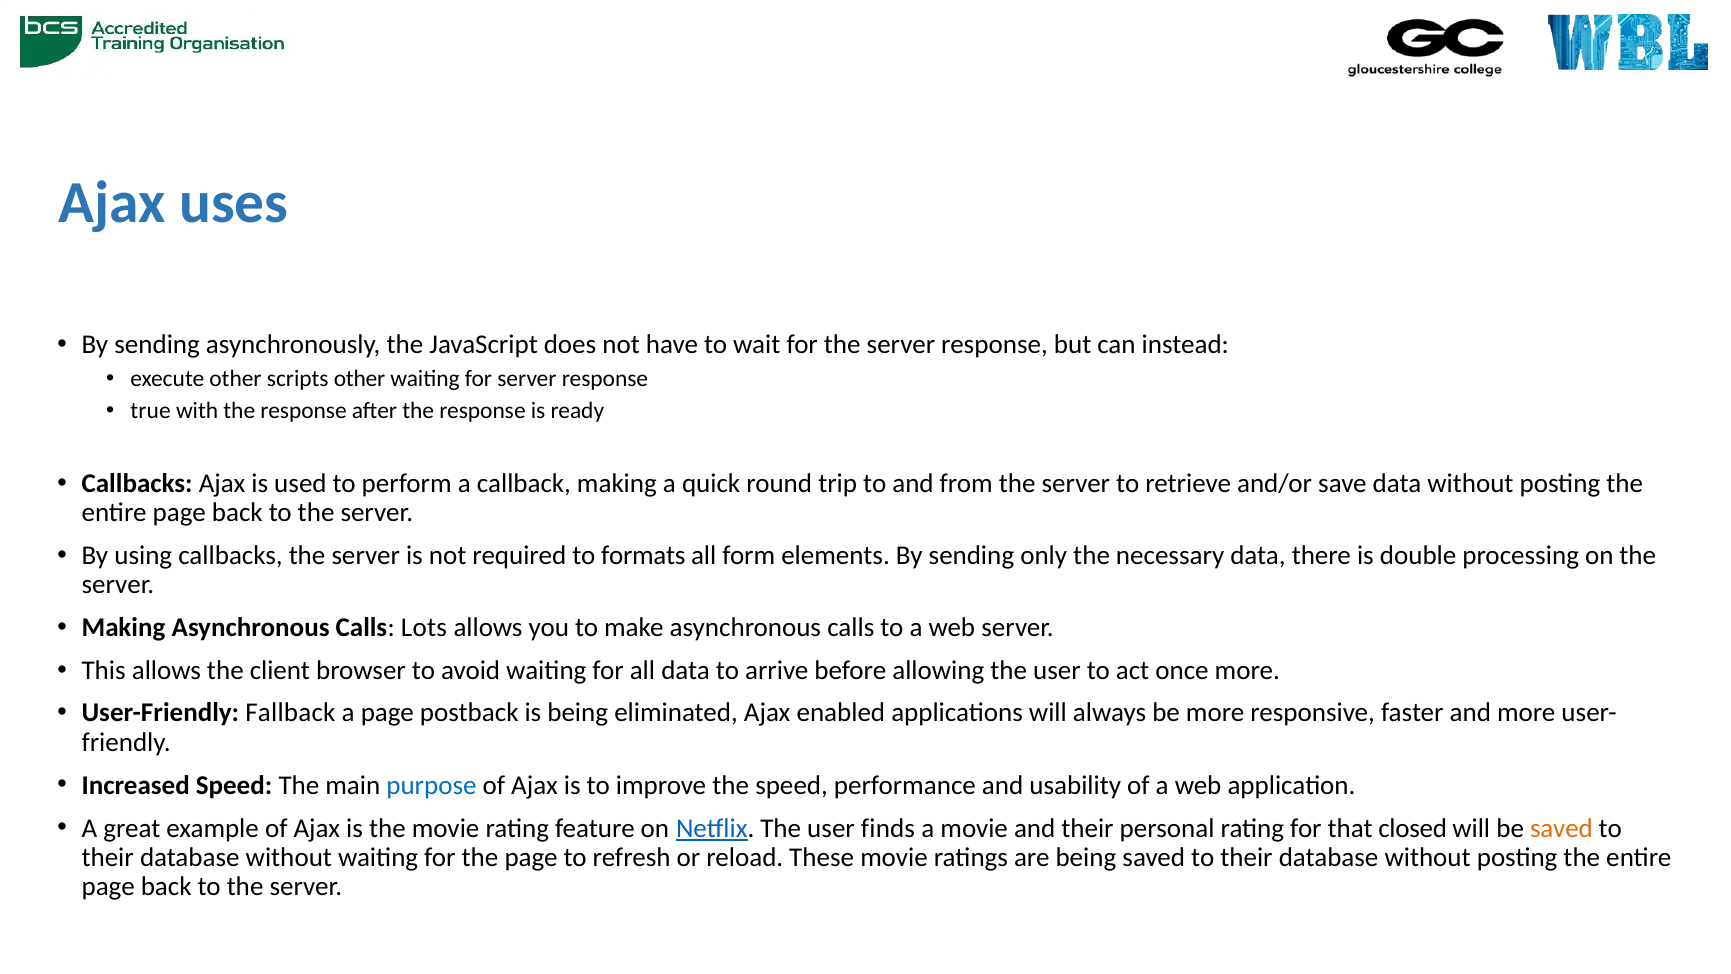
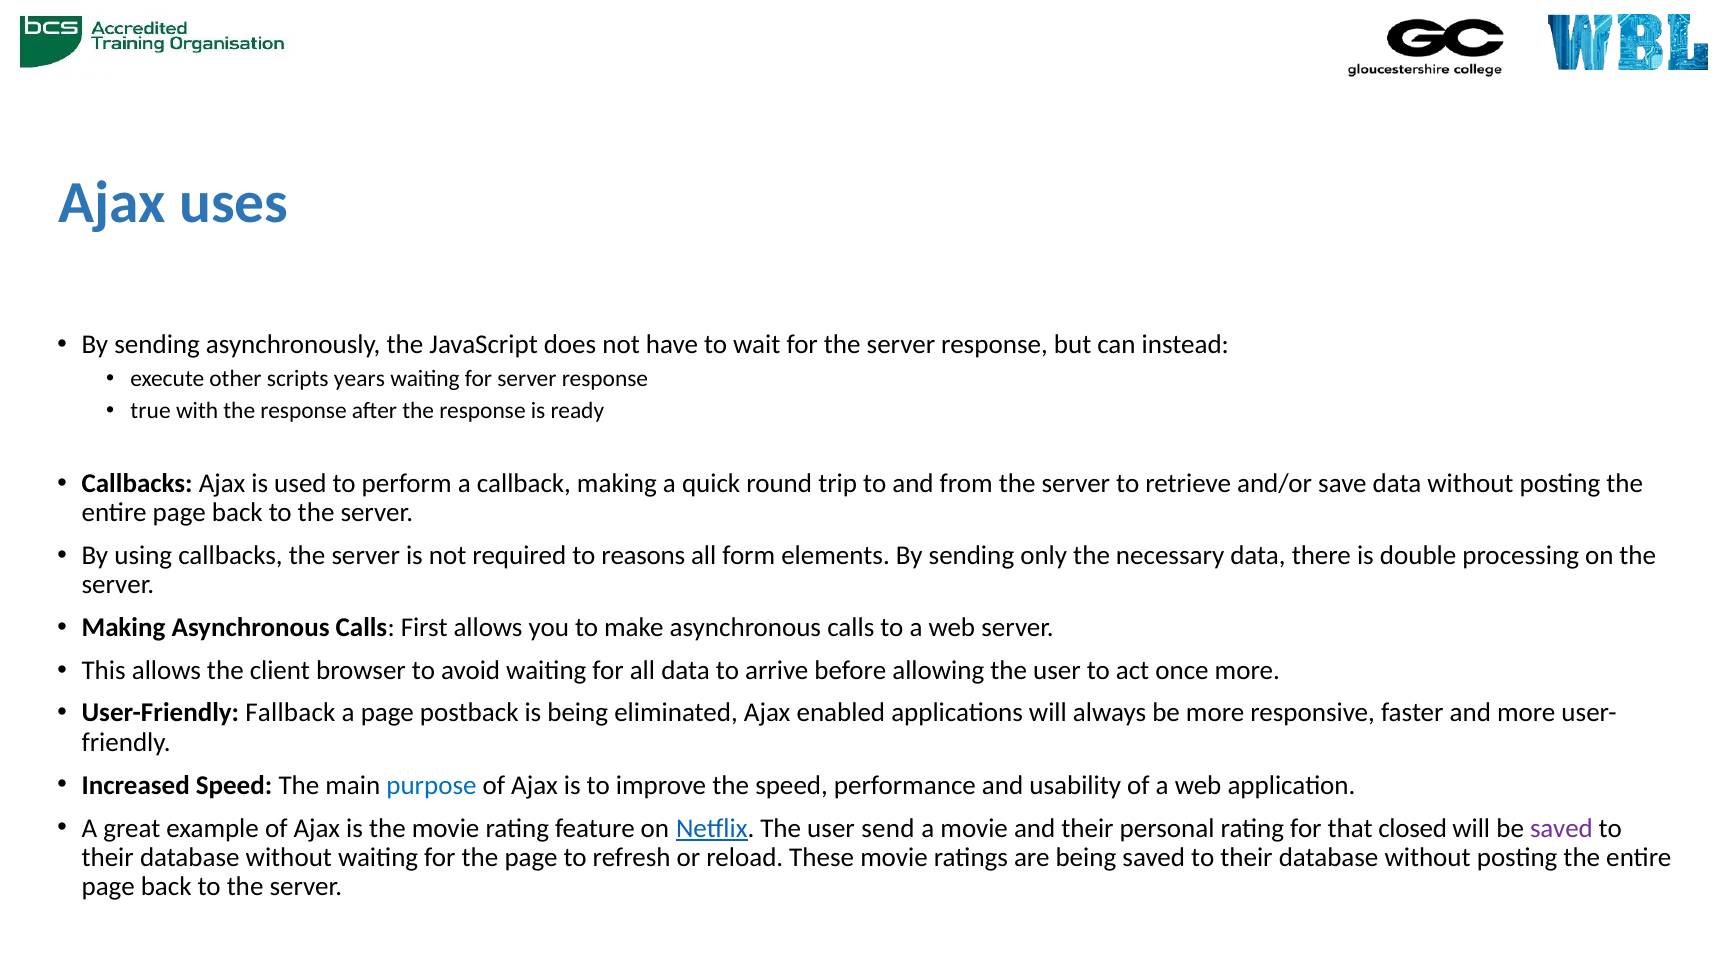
scripts other: other -> years (359, 378)
formats: formats -> reasons (643, 555)
Lots: Lots -> First (424, 627)
finds: finds -> send (888, 828)
saved colour: orange -> purple (1561, 828)
